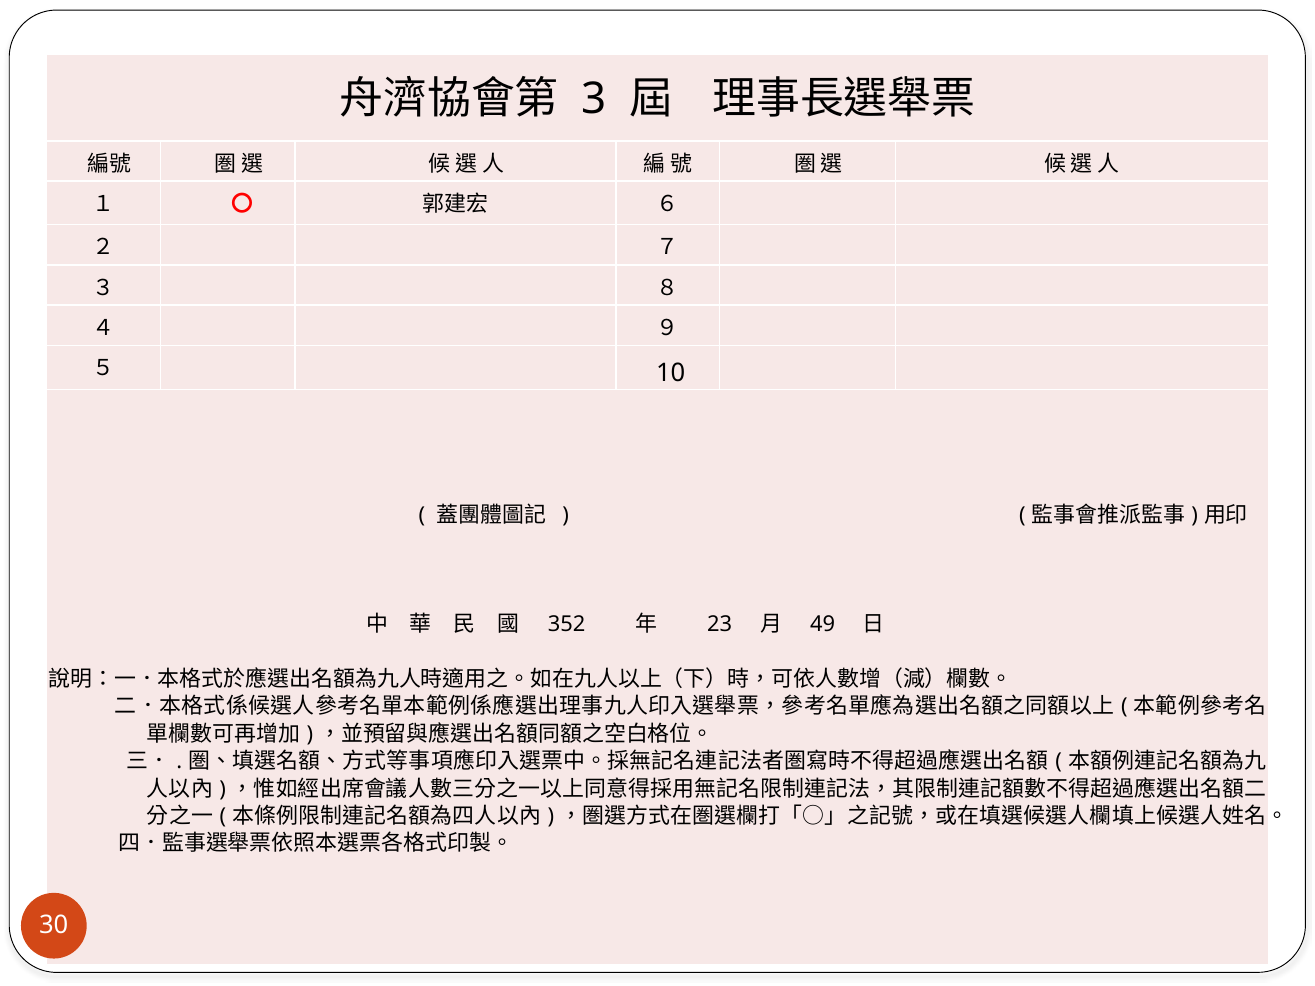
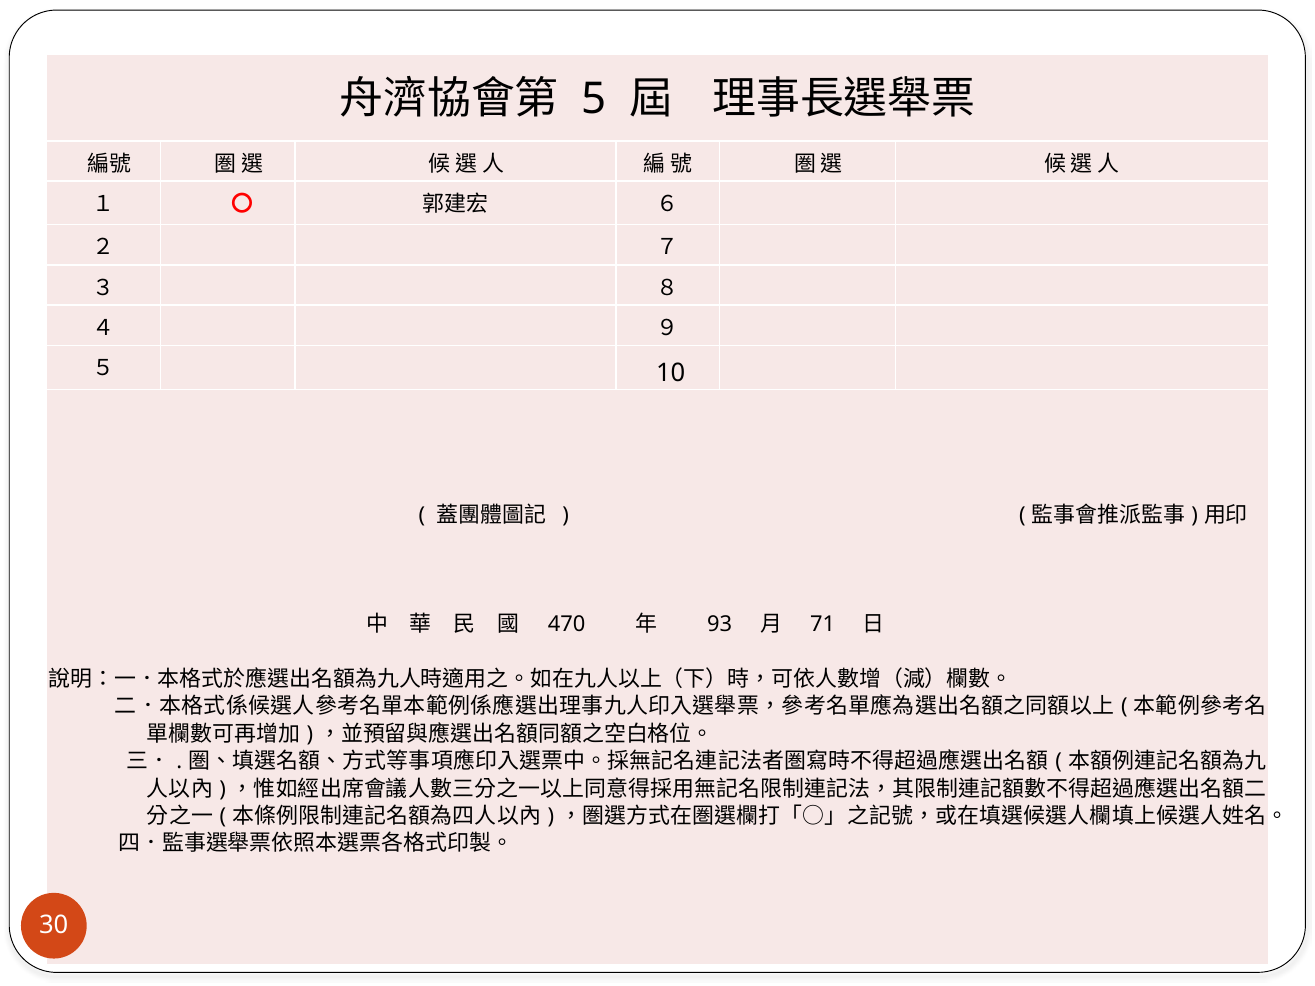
3: 3 -> 5 (594, 100)
352: 352 -> 470 (567, 625)
23: 23 -> 93 (720, 625)
49: 49 -> 71 (823, 625)
